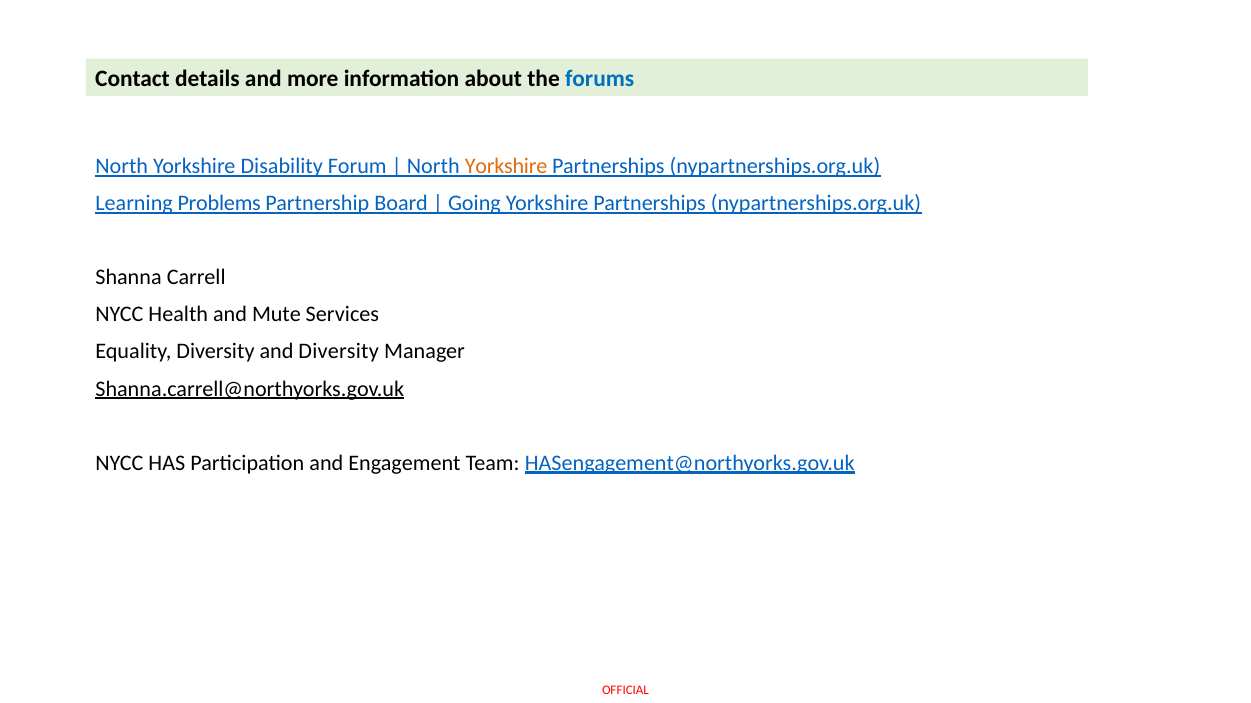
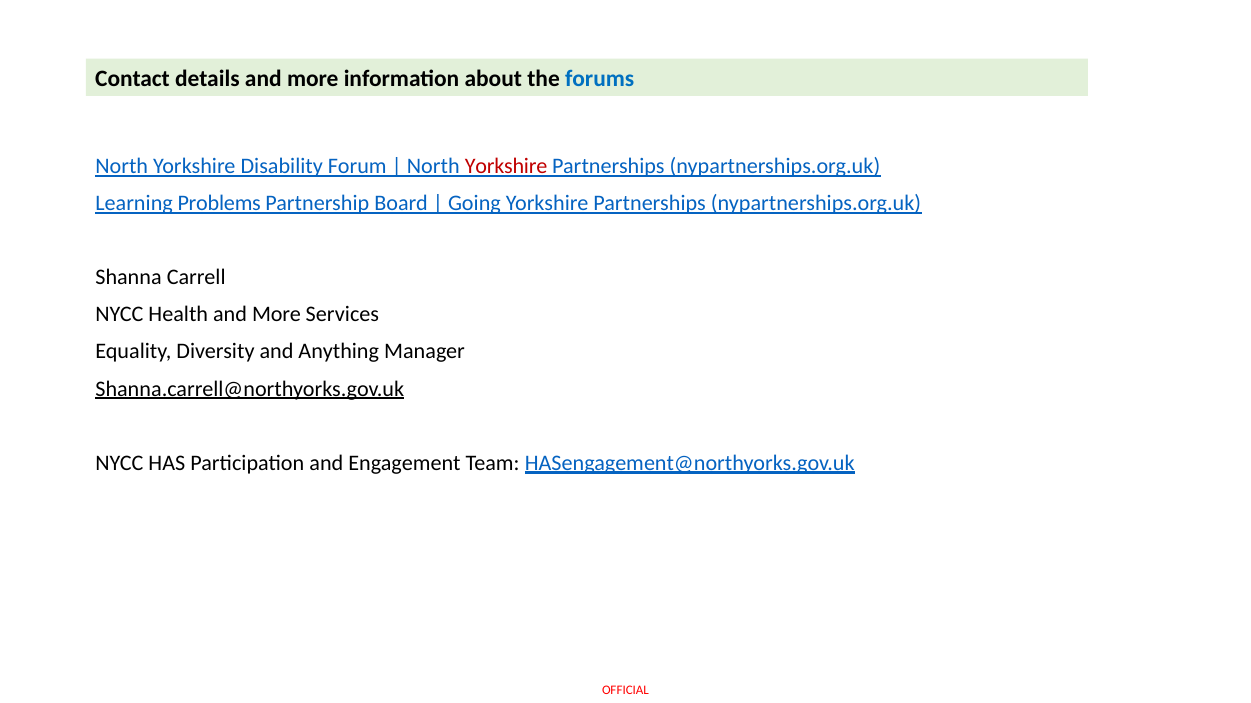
Yorkshire colour: orange -> red (506, 166)
Health and Mute: Mute -> More (277, 315)
and Diversity: Diversity -> Anything (339, 352)
